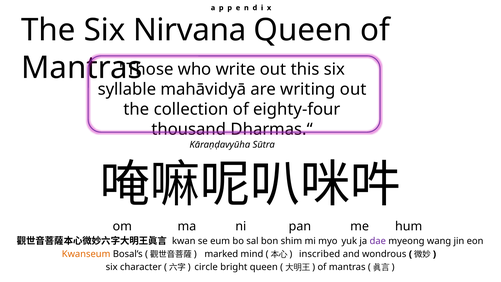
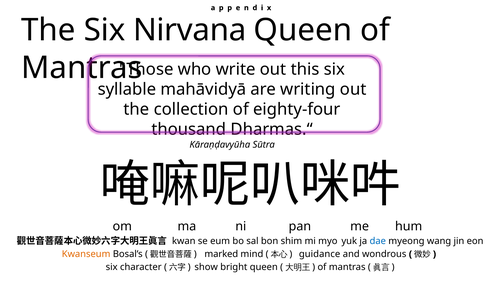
dae colour: purple -> blue (378, 241)
inscribed: inscribed -> guidance (320, 254)
circle: circle -> show (206, 267)
